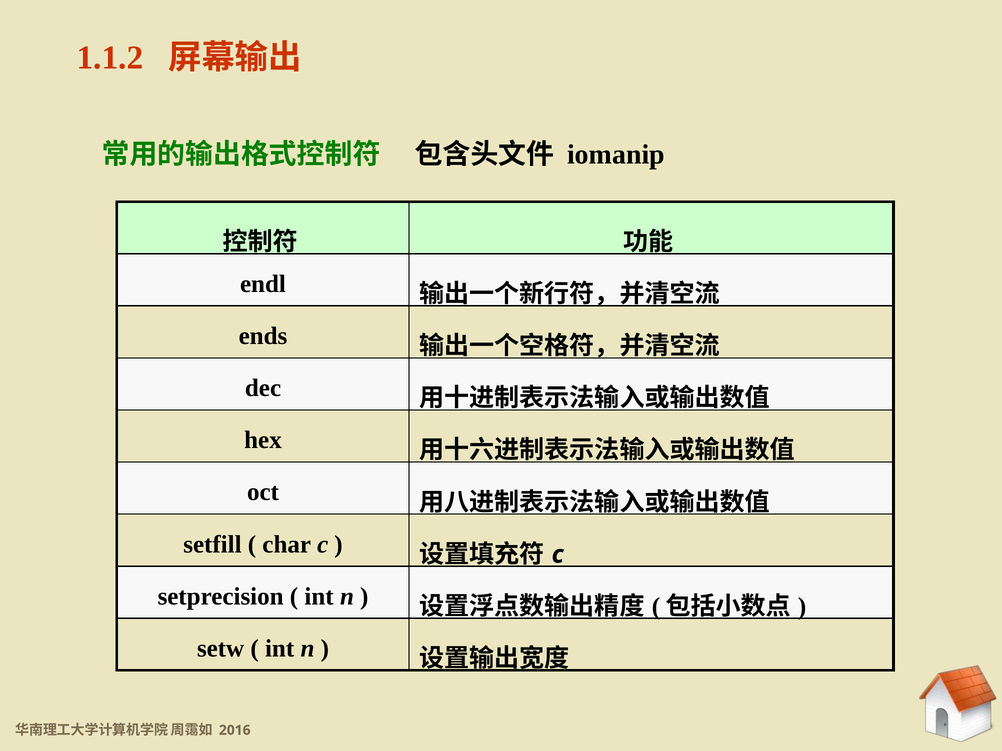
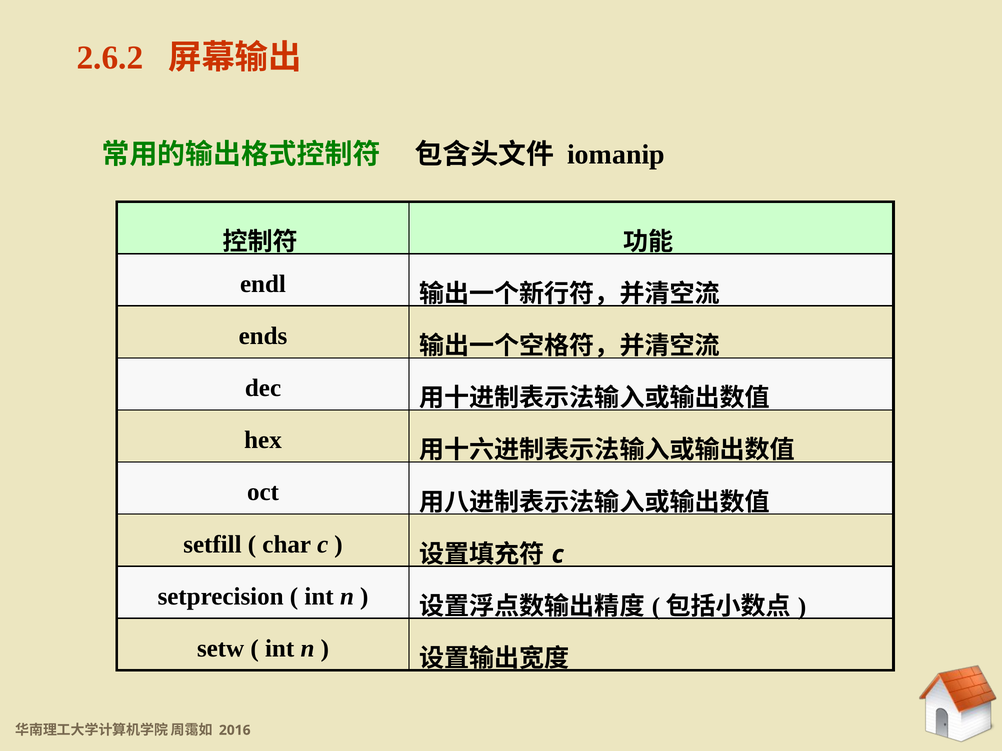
1.1.2: 1.1.2 -> 2.6.2 (110, 58)
